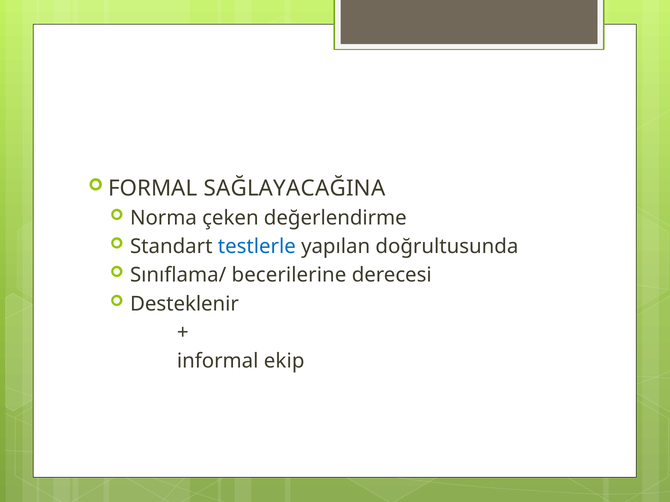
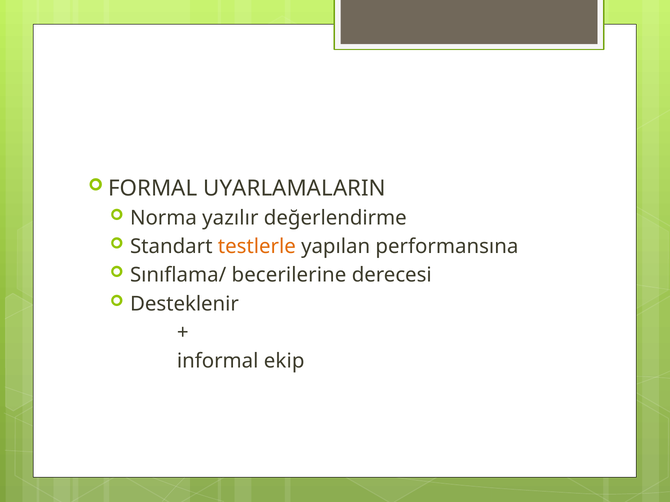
SAĞLAYACAĞINA: SAĞLAYACAĞINA -> UYARLAMALARIN (295, 189)
çeken: çeken -> yazılır (230, 218)
testlerle colour: blue -> orange (257, 247)
doğrultusunda: doğrultusunda -> performansına (447, 247)
